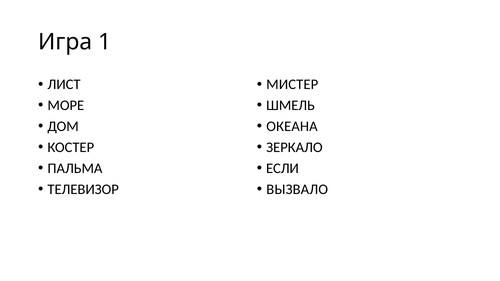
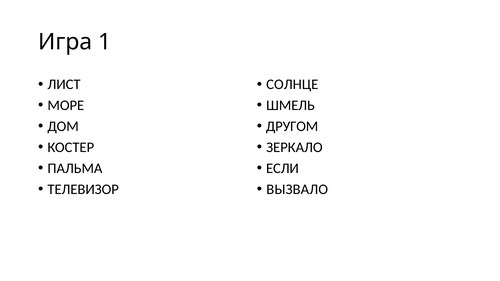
МИСТЕР: МИСТЕР -> СОЛНЦЕ (292, 85)
ОКЕАНА: ОКЕАНА -> ДРУГОМ (292, 126)
